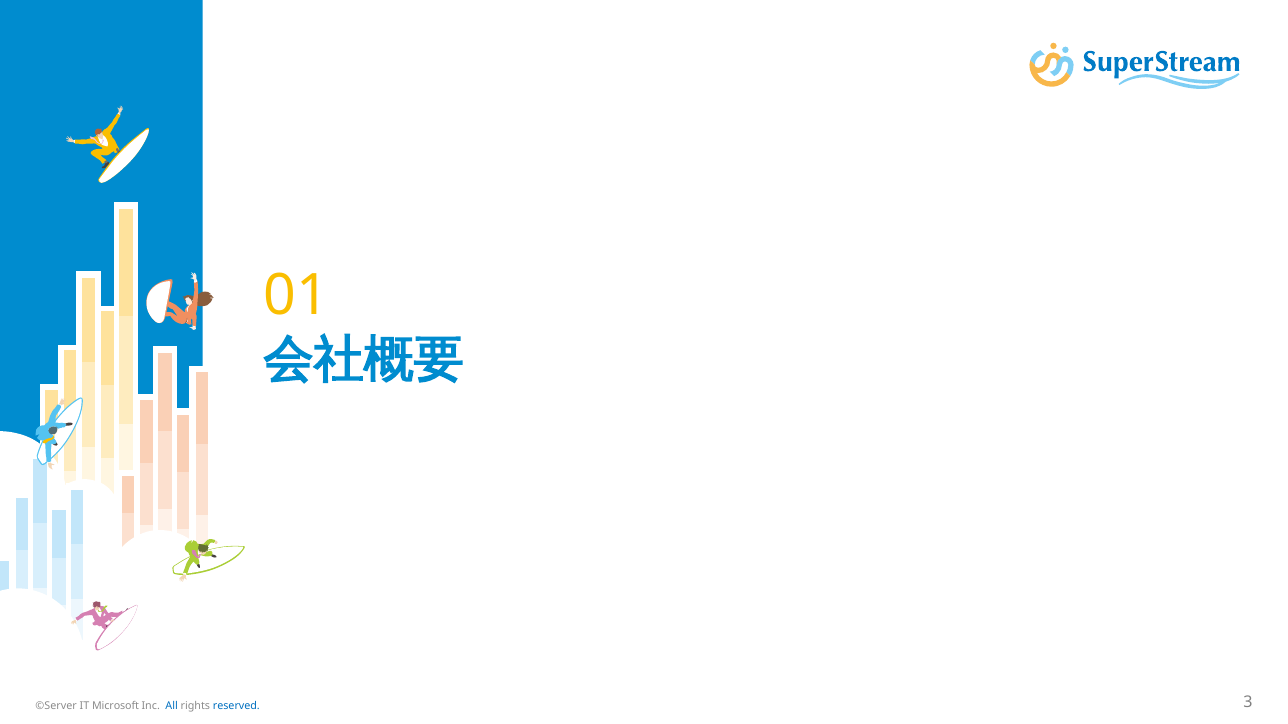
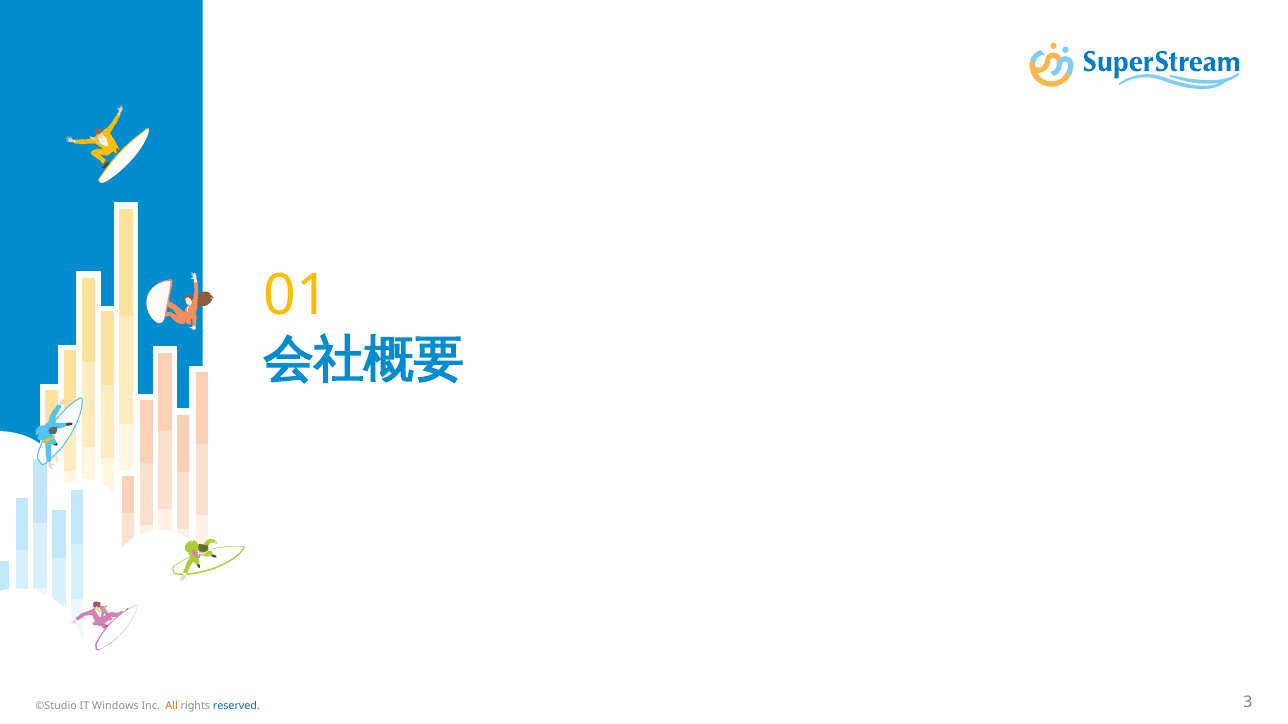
©Server: ©Server -> ©Studio (56, 706)
Microsoft: Microsoft -> Windows (115, 706)
All colour: blue -> orange (172, 706)
